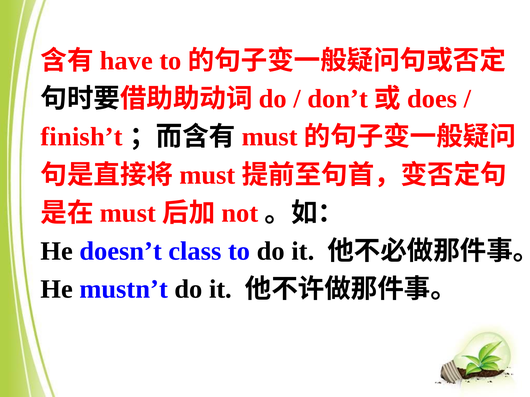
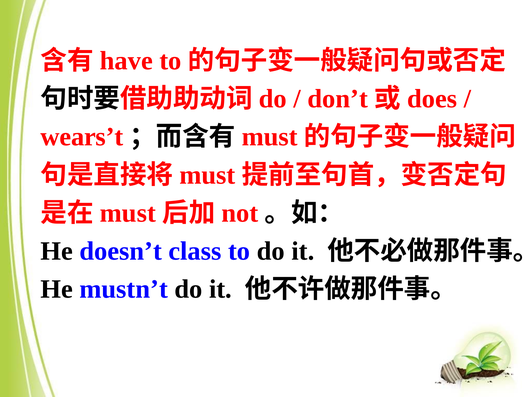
finish’t: finish’t -> wears’t (82, 137)
